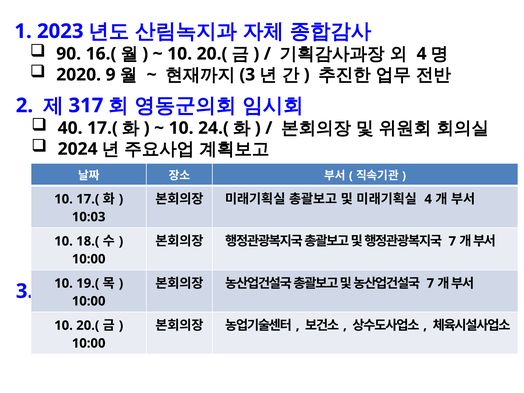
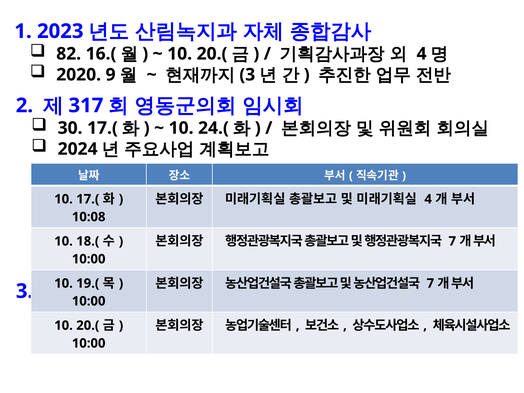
90: 90 -> 82 (69, 54)
40: 40 -> 30 (70, 128)
10:03: 10:03 -> 10:08 (89, 217)
